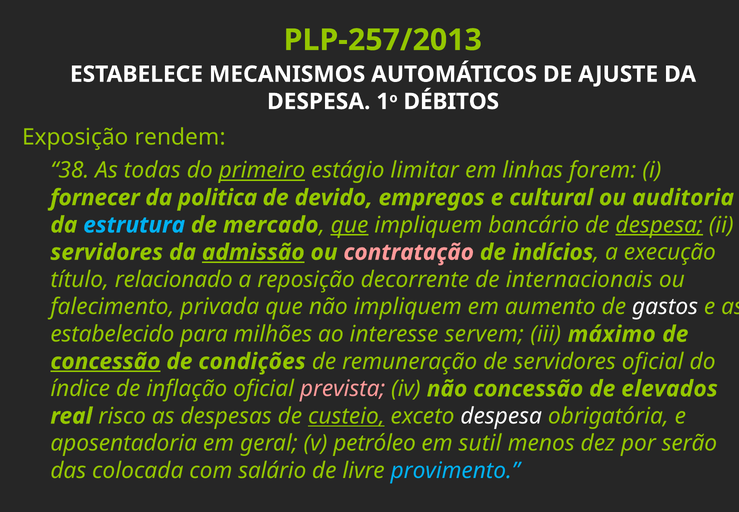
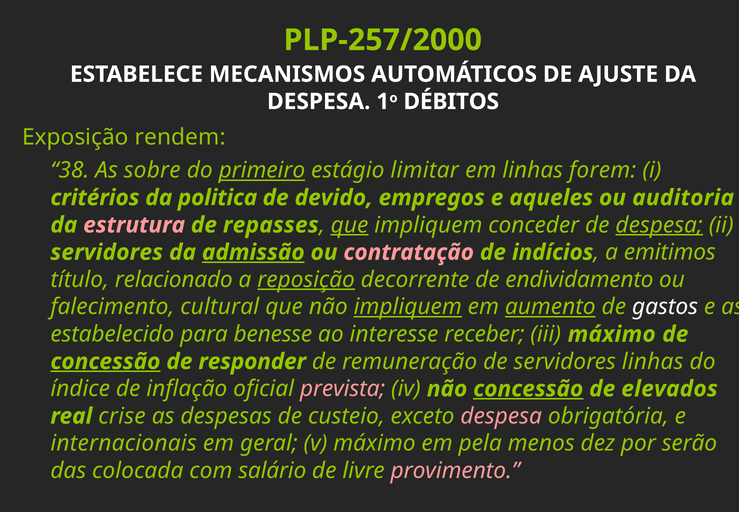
PLP-257/2013: PLP-257/2013 -> PLP-257/2000 (383, 40)
todas: todas -> sobre (152, 170)
fornecer: fornecer -> critérios (95, 198)
cultural: cultural -> aqueles (551, 198)
estrutura colour: light blue -> pink (134, 225)
mercado: mercado -> repasses (271, 225)
bancário: bancário -> conceder (534, 225)
execução: execução -> emitimos (670, 252)
reposição underline: none -> present (306, 279)
internacionais: internacionais -> endividamento (579, 279)
privada: privada -> cultural (220, 307)
impliquem underline: none -> present (408, 307)
aumento underline: none -> present (550, 307)
milhões: milhões -> benesse (273, 334)
servem: servem -> receber (484, 334)
condições: condições -> responder (252, 361)
servidores oficial: oficial -> linhas (653, 361)
concessão underline: none -> present (528, 389)
risco: risco -> crise (122, 416)
custeio underline: present -> none (346, 416)
despesa colour: white -> pink (501, 416)
aposentadoria: aposentadoria -> internacionais (124, 443)
v petróleo: petróleo -> máximo (374, 443)
sutil: sutil -> pela (480, 443)
provimento colour: light blue -> pink (455, 470)
